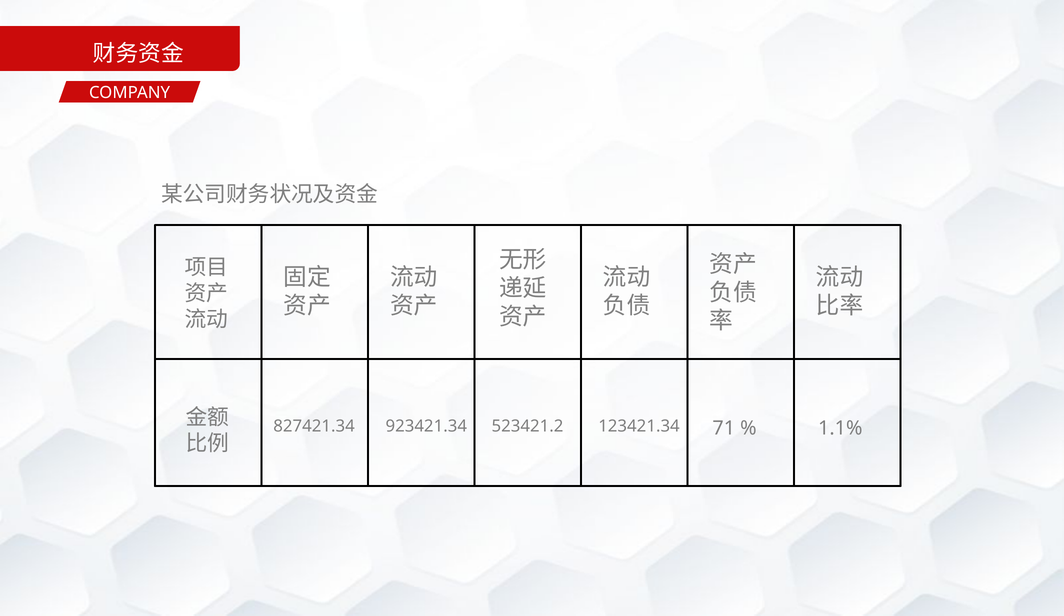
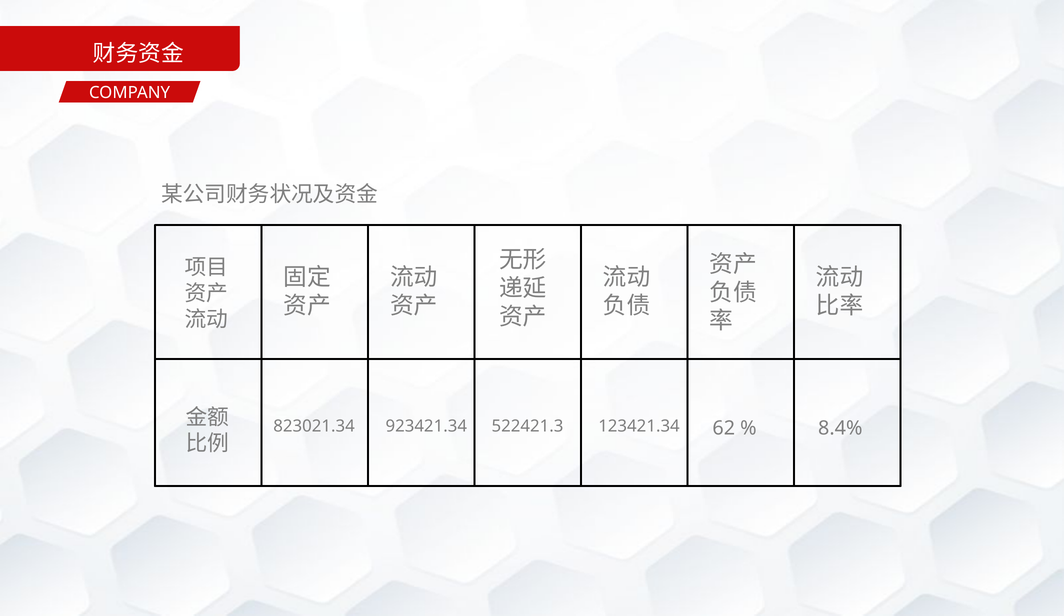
827421.34: 827421.34 -> 823021.34 (314, 426)
523421.2: 523421.2 -> 522421.3 (528, 426)
71: 71 -> 62 (724, 428)
1.1%: 1.1% -> 8.4% (840, 428)
